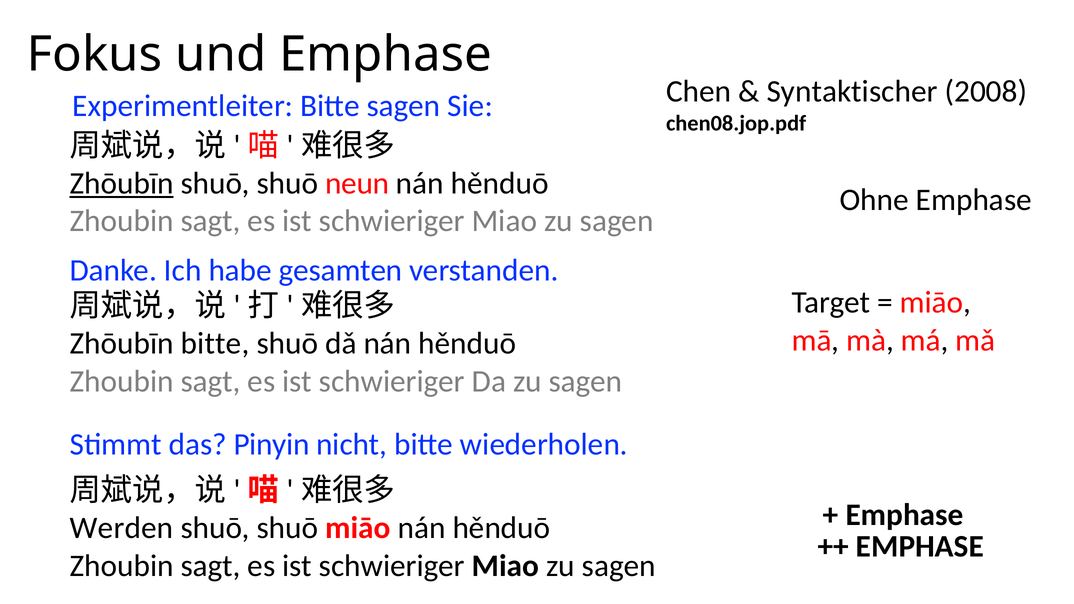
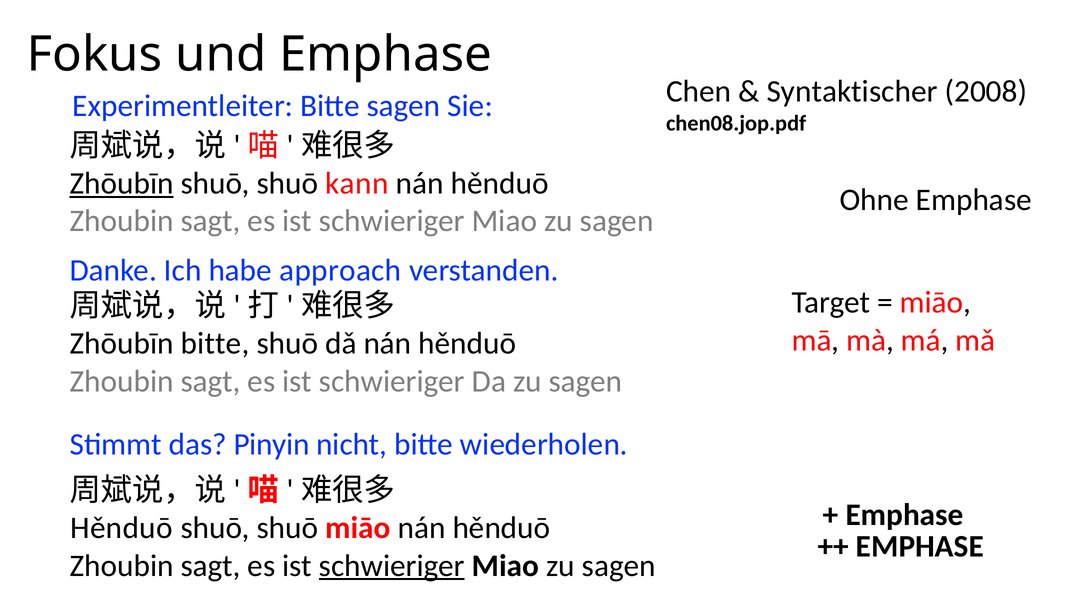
neun: neun -> kann (357, 184)
gesamten: gesamten -> approach (340, 270)
Werden: Werden -> Hěnduō (122, 528)
schwieriger underline: none -> present (392, 566)
